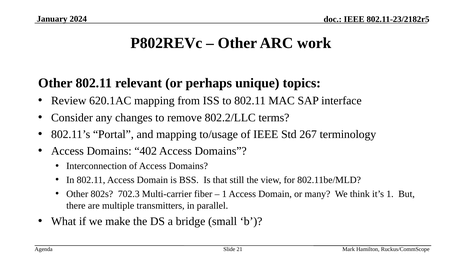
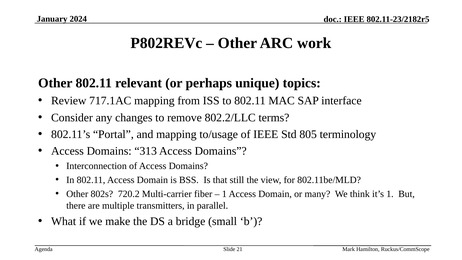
620.1AC: 620.1AC -> 717.1AC (110, 101)
267: 267 -> 805 (308, 134)
402: 402 -> 313 (146, 151)
702.3: 702.3 -> 720.2 (129, 194)
